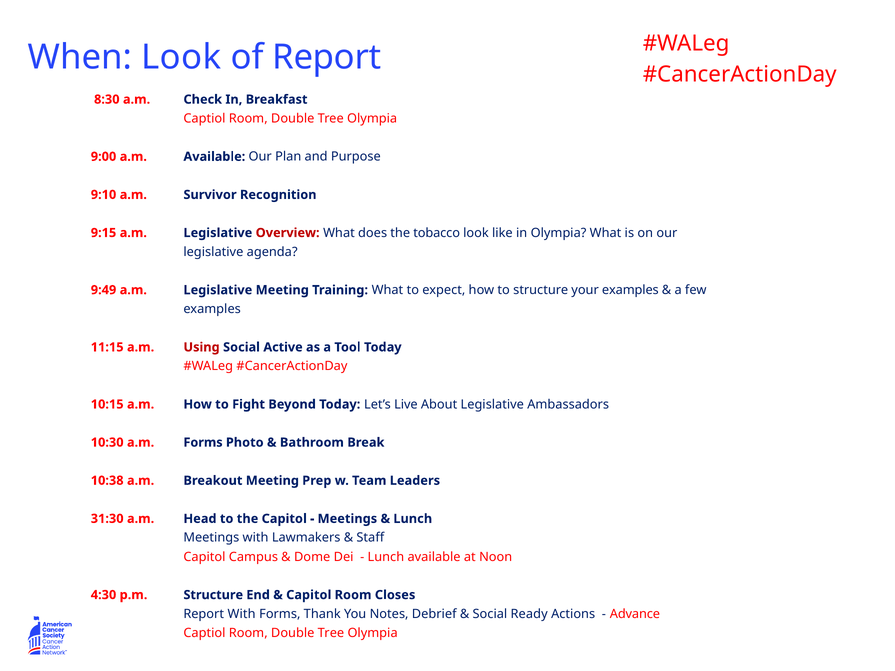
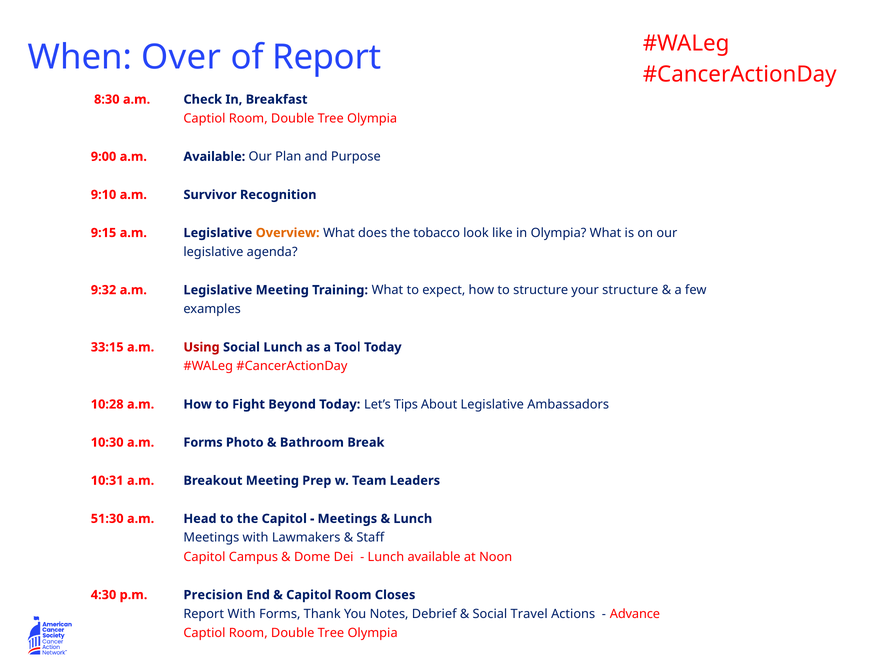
When Look: Look -> Over (181, 57)
Overview colour: red -> orange (288, 233)
9:49: 9:49 -> 9:32 (104, 290)
your examples: examples -> structure (630, 290)
11:15: 11:15 -> 33:15 (107, 347)
Social Active: Active -> Lunch (283, 347)
10:15: 10:15 -> 10:28 (107, 404)
Live: Live -> Tips (406, 405)
10:38: 10:38 -> 10:31 (107, 481)
31:30: 31:30 -> 51:30 (107, 519)
Structure: Structure -> Precision (213, 595)
Ready: Ready -> Travel (529, 614)
